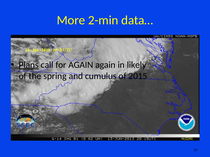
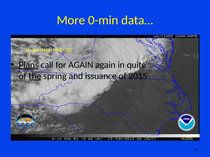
2-min: 2-min -> 0-min (103, 20)
likely: likely -> quite (137, 65)
the underline: none -> present (35, 76)
cumulus: cumulus -> issuance (101, 76)
